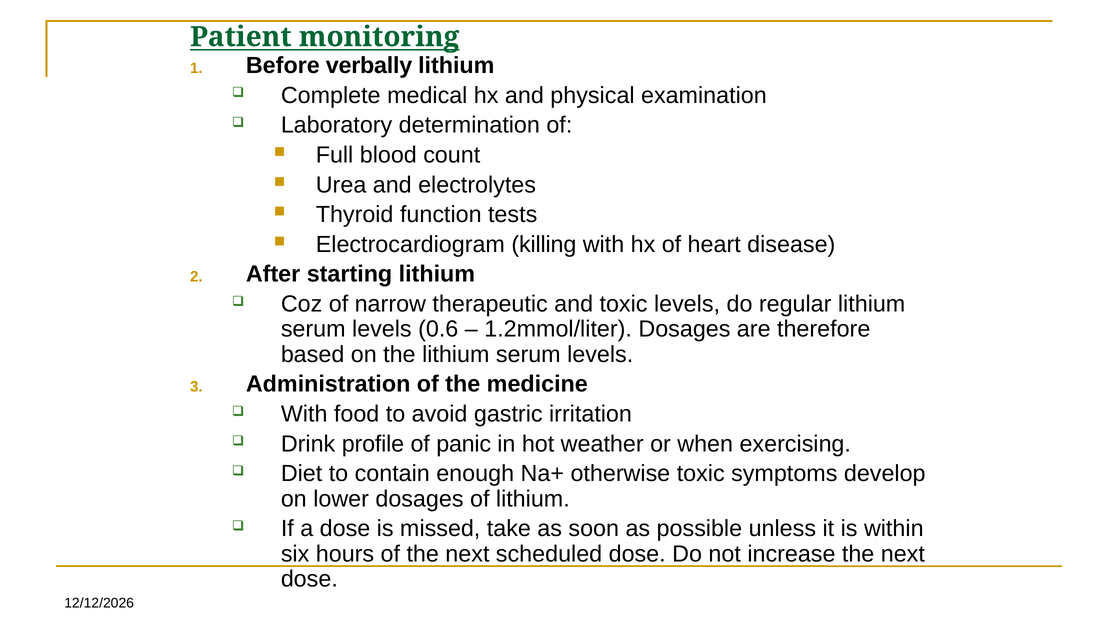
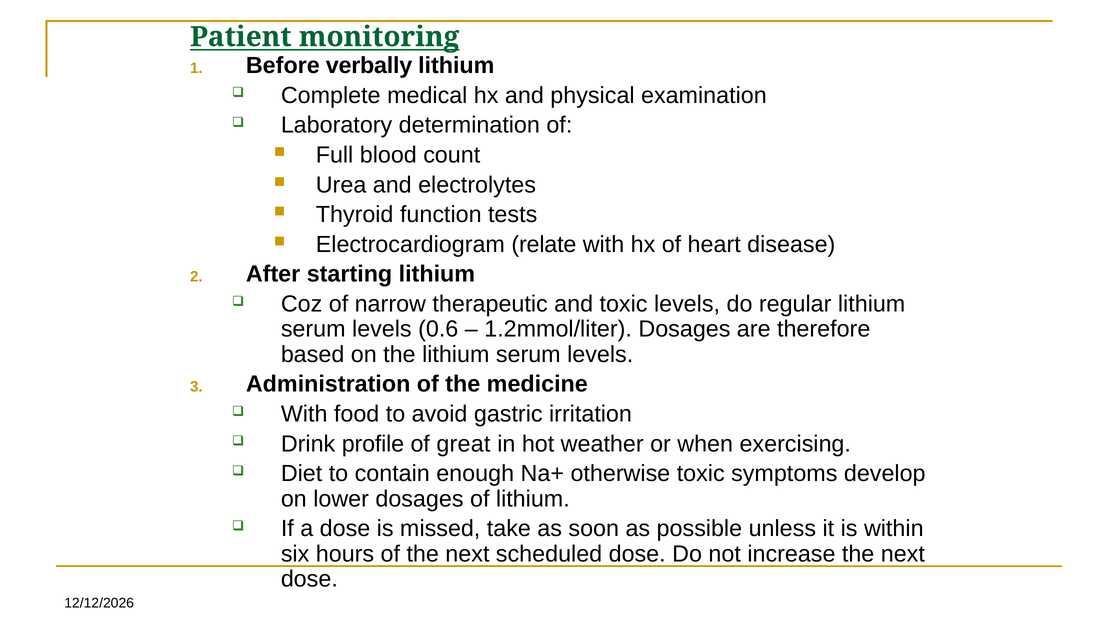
killing: killing -> relate (544, 244)
panic: panic -> great (463, 444)
